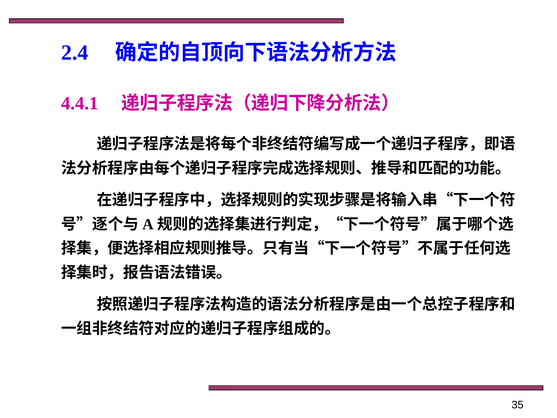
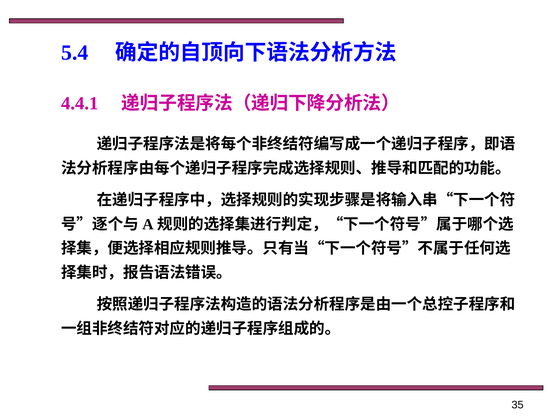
2.4: 2.4 -> 5.4 (75, 53)
